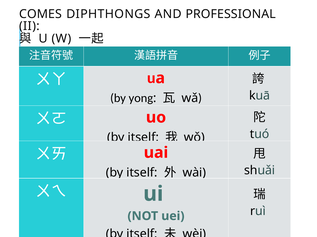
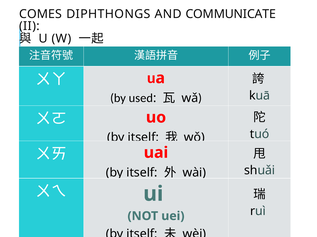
PROFESSIONAL: PROFESSIONAL -> COMMUNICATE (231, 14)
yong: yong -> used (141, 98)
